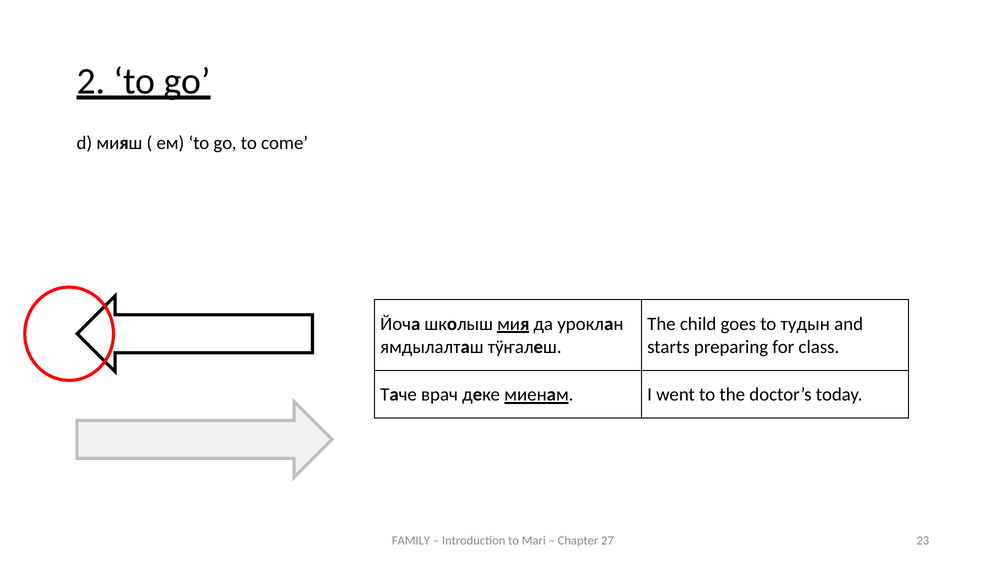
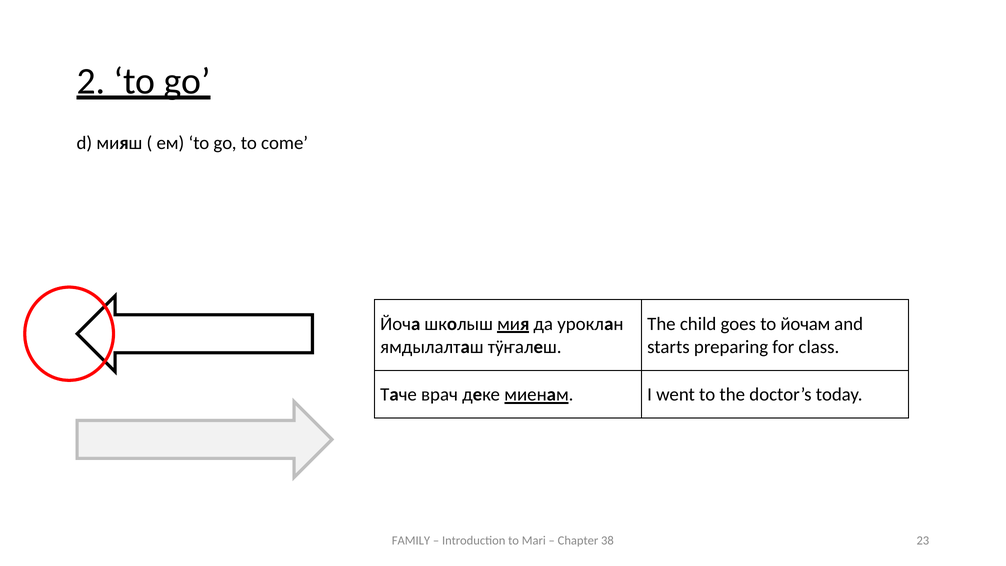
тудын: тудын -> йочам (805, 324)
27: 27 -> 38 (607, 540)
